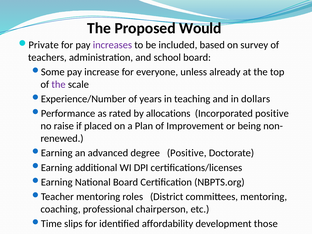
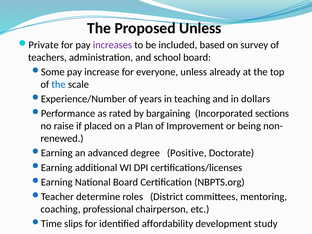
Proposed Would: Would -> Unless (200, 28)
the colour: purple -> blue (59, 84)
allocations: allocations -> bargaining (168, 114)
Incorporated positive: positive -> sections (272, 114)
mentoring: mentoring -> determine (98, 197)
those: those -> study (266, 224)
